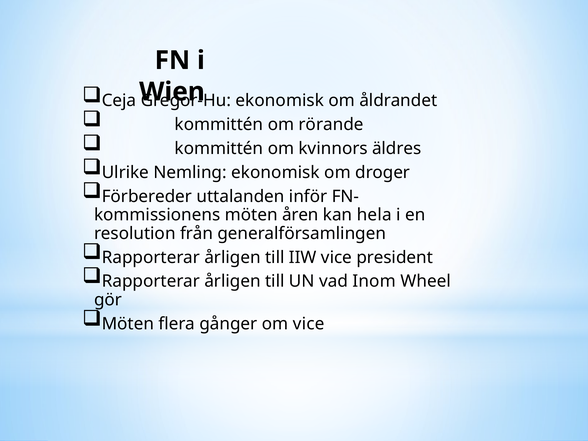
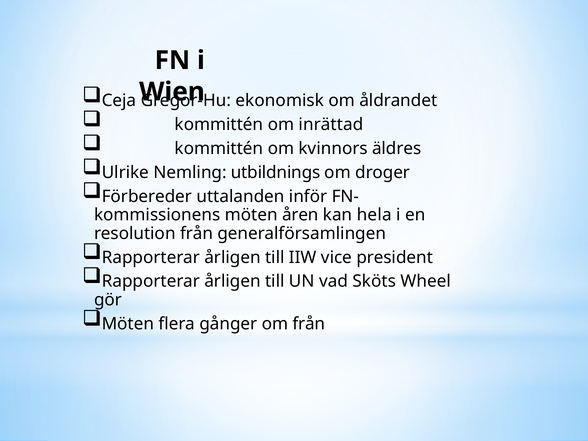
rörande: rörande -> inrättad (331, 125)
Nemling ekonomisk: ekonomisk -> utbildnings (276, 172)
Inom: Inom -> Sköts (374, 281)
om vice: vice -> från (309, 324)
